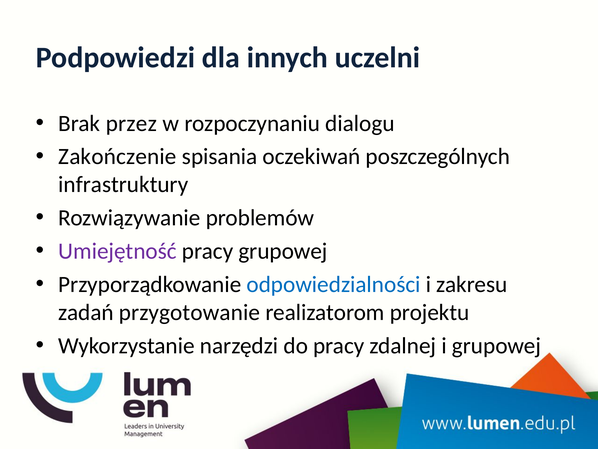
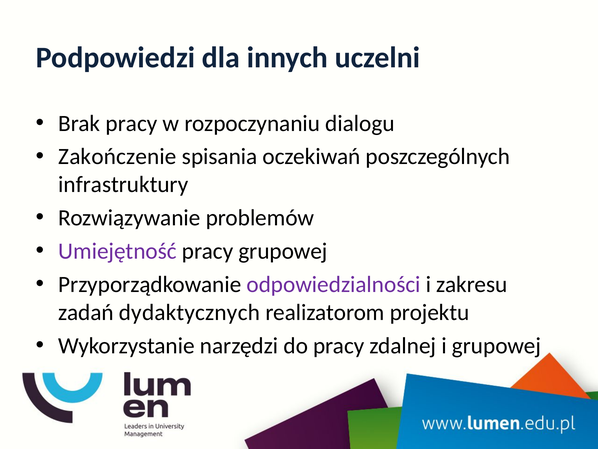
Brak przez: przez -> pracy (131, 123)
odpowiedzialności colour: blue -> purple (334, 284)
przygotowanie: przygotowanie -> dydaktycznych (189, 312)
